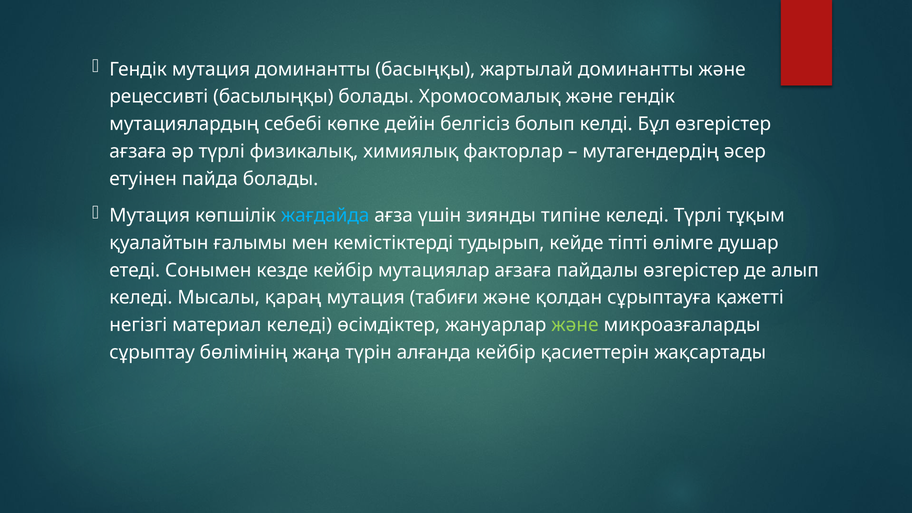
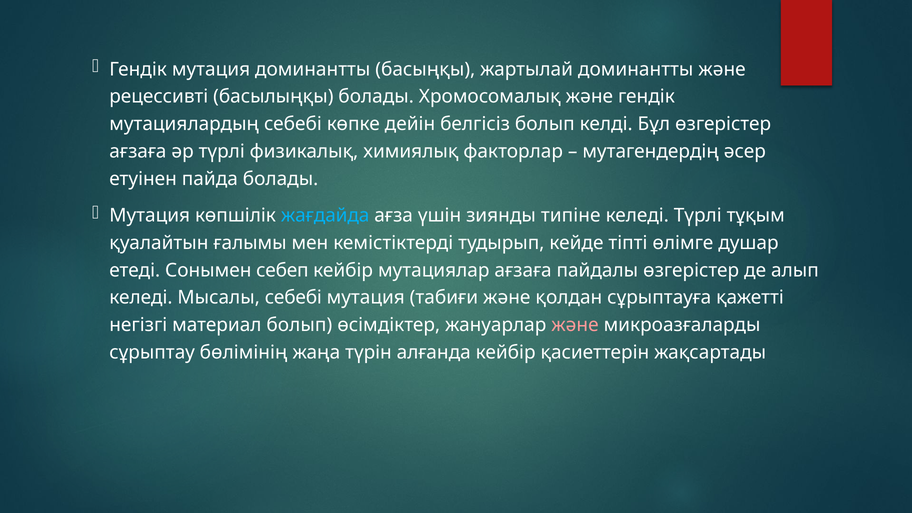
кезде: кезде -> себеп (282, 270)
Мысалы қараң: қараң -> себебі (293, 298)
материал келеді: келеді -> болып (299, 325)
және colour: light green -> pink (575, 325)
